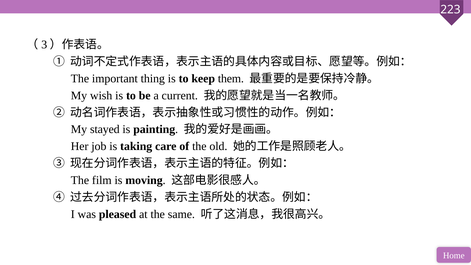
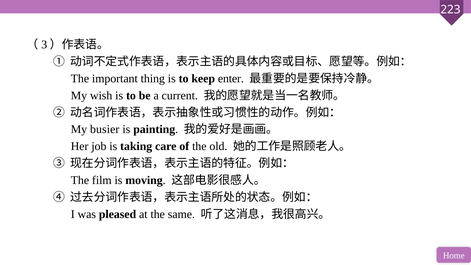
them: them -> enter (231, 79)
stayed: stayed -> busier (105, 129)
